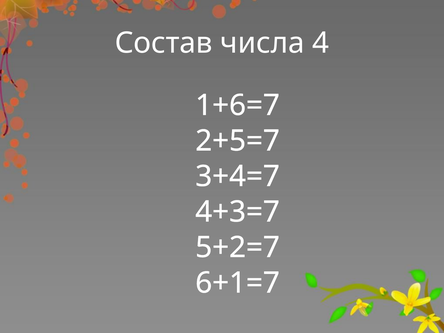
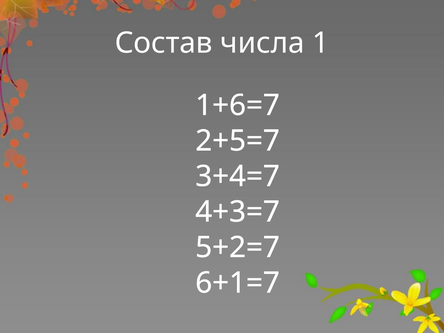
4: 4 -> 1 (321, 43)
